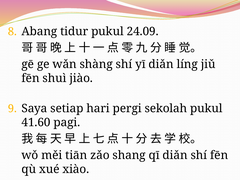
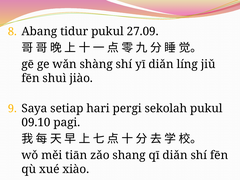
24.09: 24.09 -> 27.09 (143, 31)
41.60: 41.60 -> 09.10 (36, 123)
